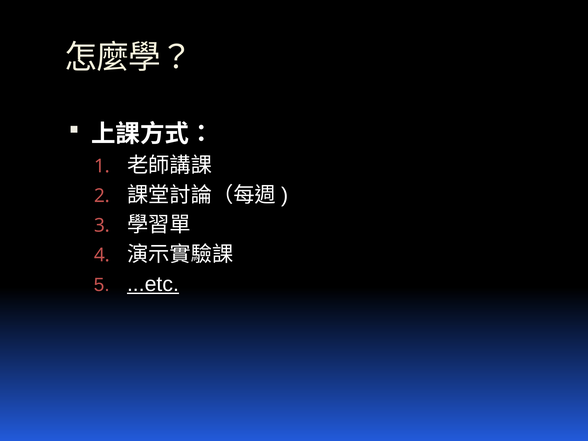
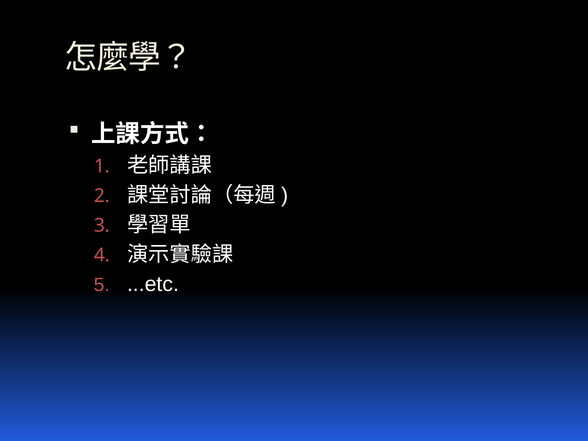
...etc underline: present -> none (153, 284)
